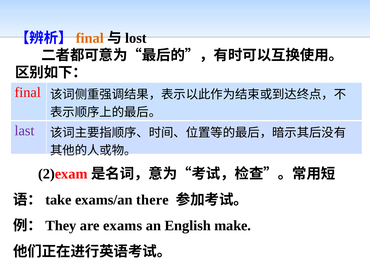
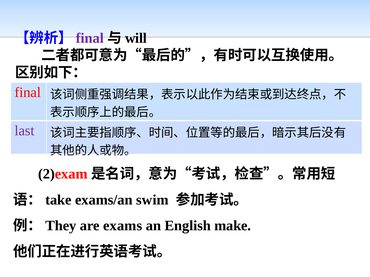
final colour: orange -> purple (90, 38)
lost: lost -> will (136, 38)
there: there -> swim (152, 200)
